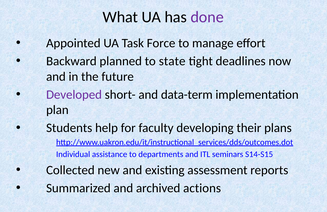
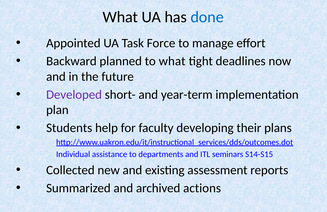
done colour: purple -> blue (207, 17)
to state: state -> what (172, 61)
data-term: data-term -> year-term (187, 94)
